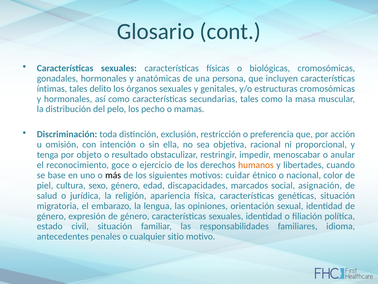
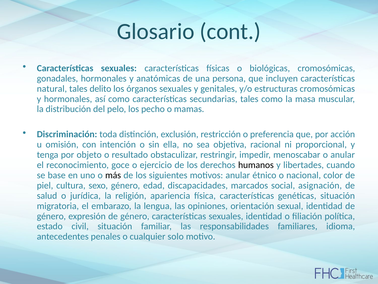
íntimas: íntimas -> natural (52, 88)
humanos colour: orange -> black (256, 165)
motivos cuidar: cuidar -> anular (238, 175)
sitio: sitio -> solo (176, 236)
